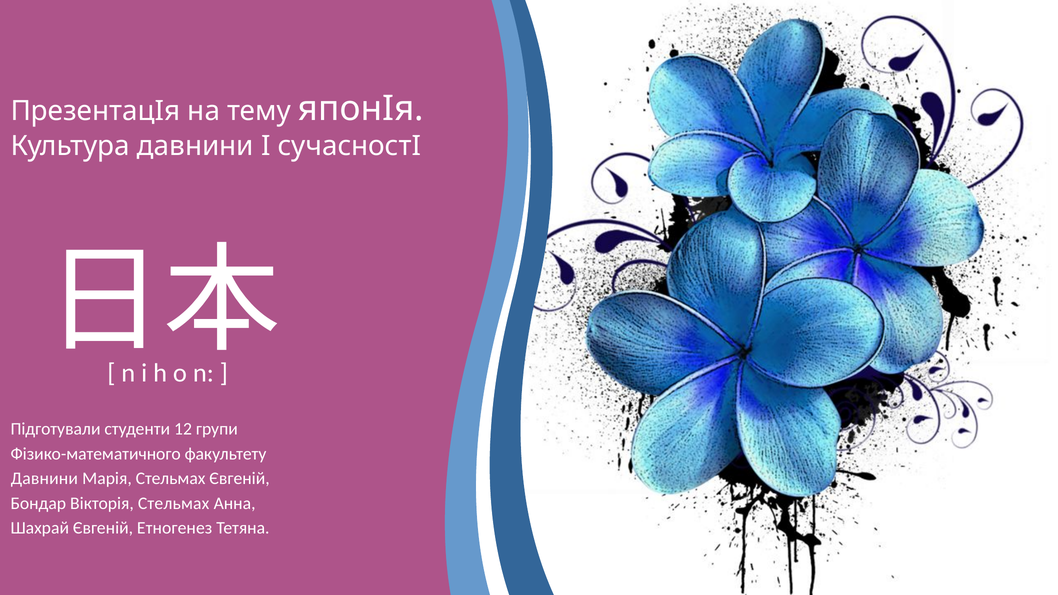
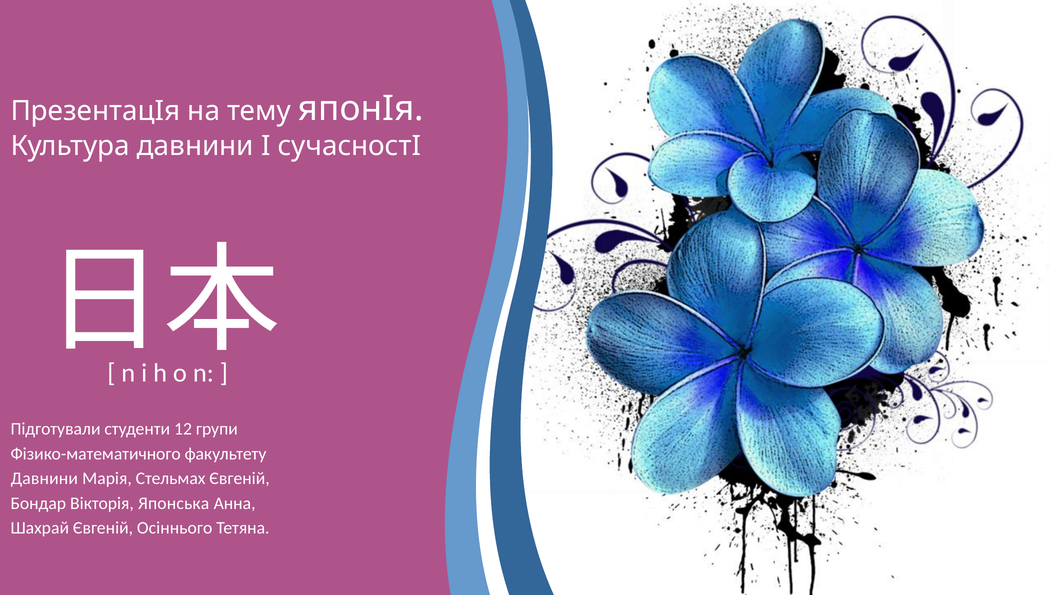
Вікторія Стельмах: Стельмах -> Японська (174, 503)
Етногенез: Етногенез -> Осіннього (175, 528)
